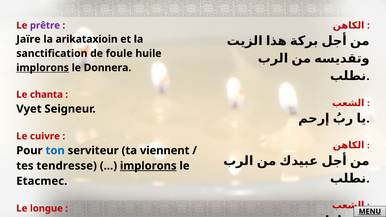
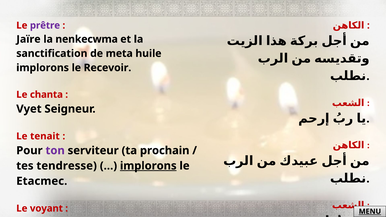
arikataxioin: arikataxioin -> nenkecwma (87, 39)
foule: foule -> meta (119, 53)
implorons underline: present -> none (43, 68)
Donnera: Donnera -> Recevoir (107, 68)
cuivre: cuivre -> tenait (45, 136)
ton colour: blue -> purple (55, 151)
viennent: viennent -> prochain (165, 151)
longue: longue -> voyant (46, 209)
